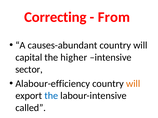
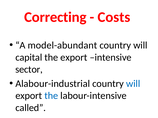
From: From -> Costs (114, 17)
causes-abundant: causes-abundant -> model-abundant (62, 45)
the higher: higher -> export (74, 58)
Alabour-efficiency: Alabour-efficiency -> Alabour-industrial (53, 84)
will colour: orange -> blue (133, 84)
